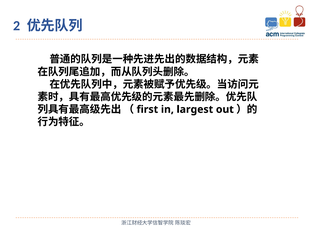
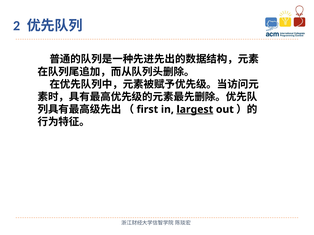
largest underline: none -> present (195, 110)
